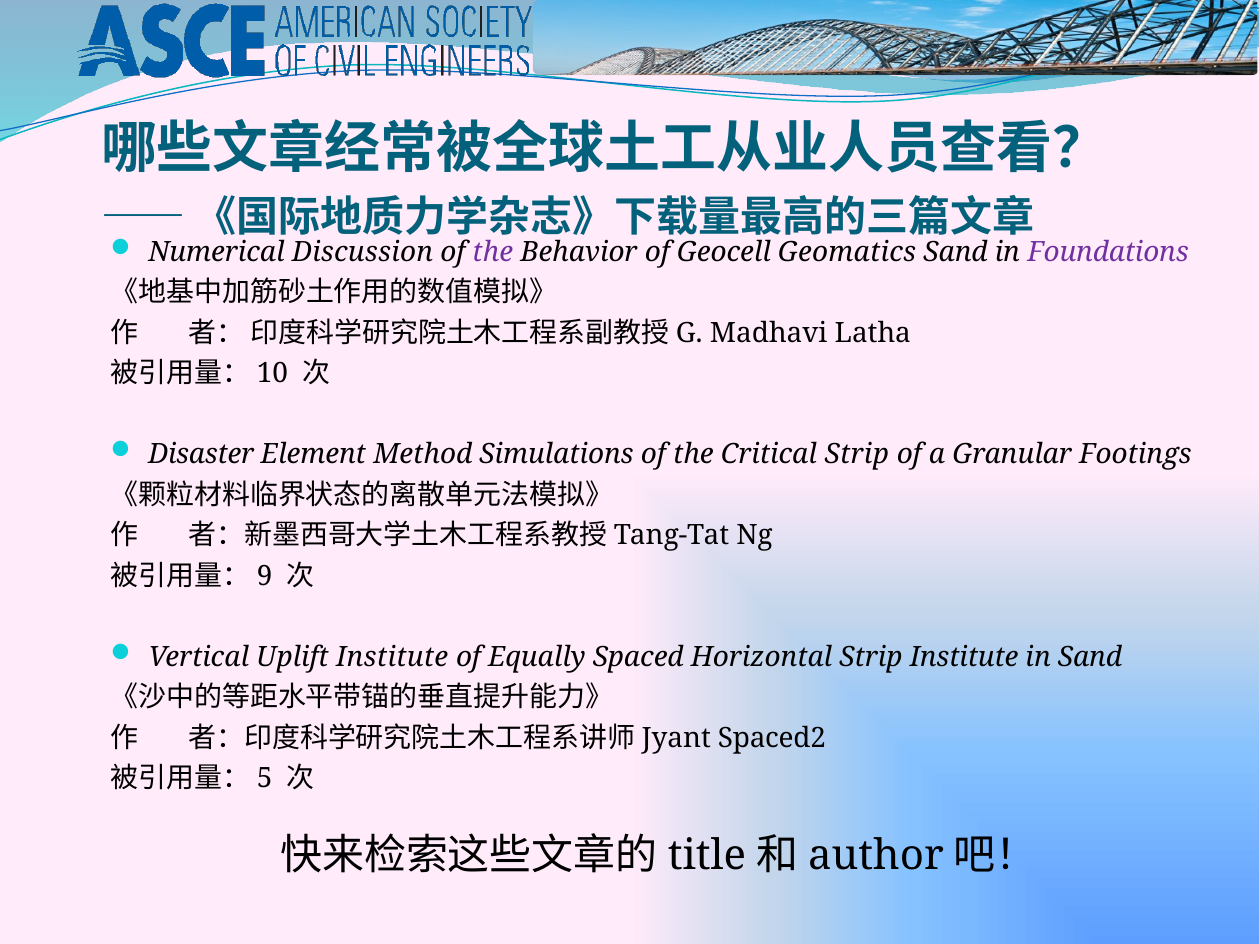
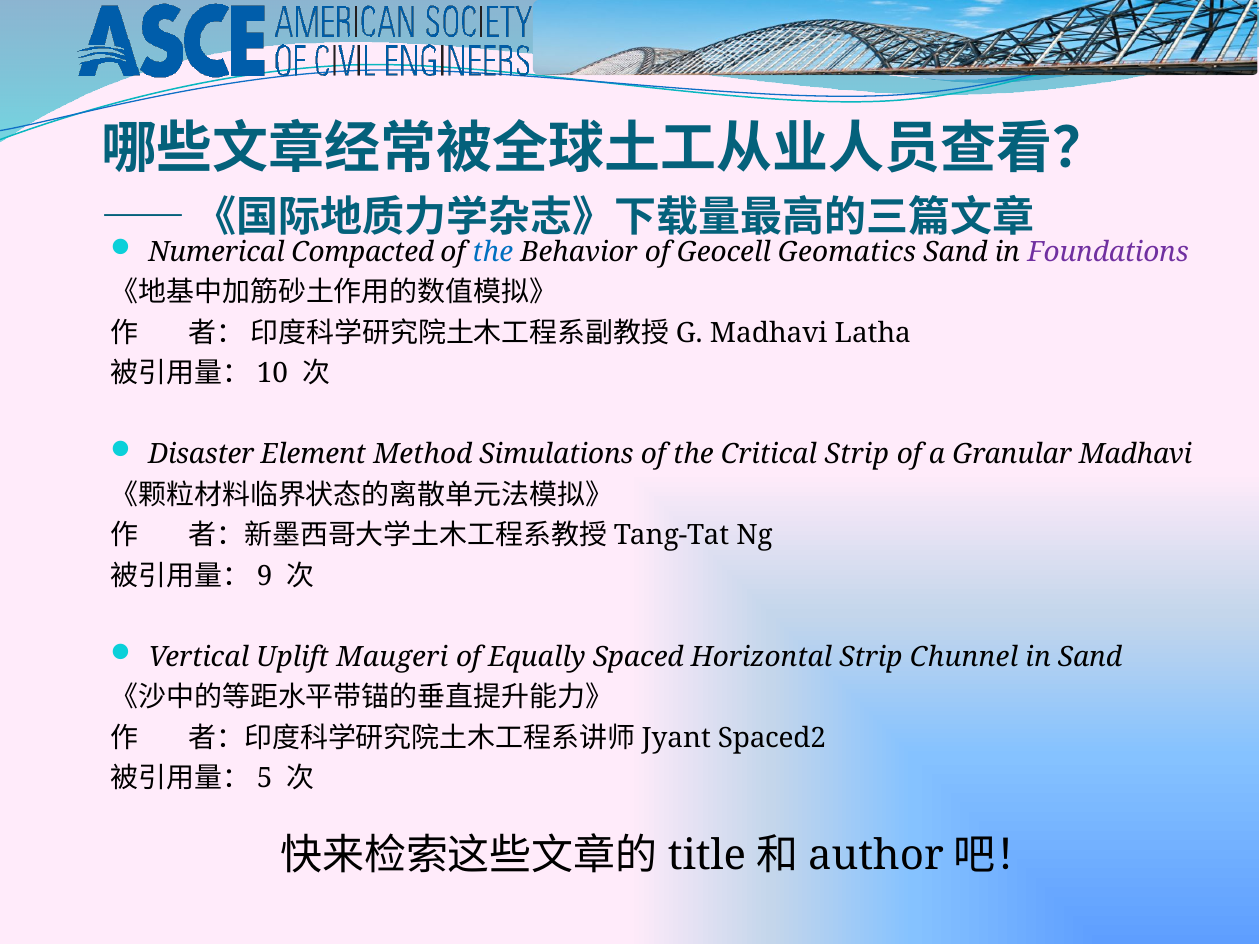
Discussion: Discussion -> Compacted (363, 252)
the colour: purple -> blue (493, 252)
Granular Footings: Footings -> Madhavi (1135, 455)
Uplift Institute: Institute -> Maugeri (392, 657)
Strip Institute: Institute -> Chunnel (964, 657)
